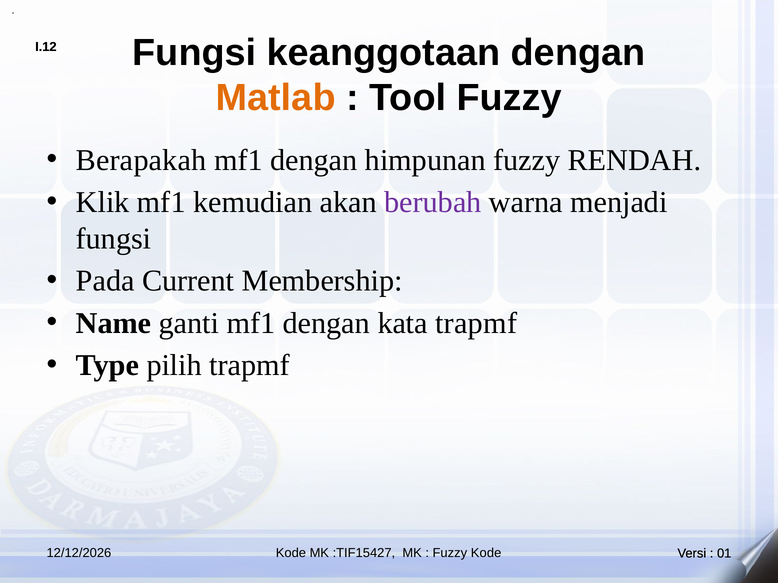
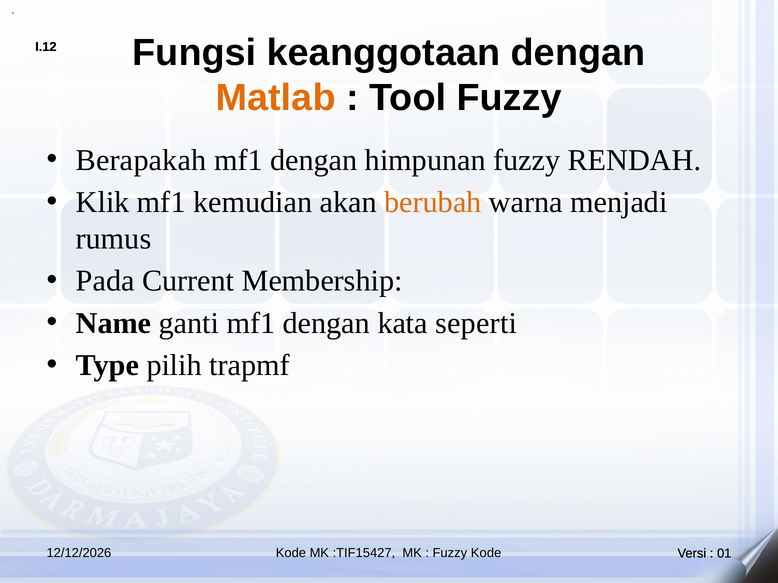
berubah colour: purple -> orange (433, 203)
fungsi: fungsi -> rumus (114, 239)
kata trapmf: trapmf -> seperti (476, 323)
